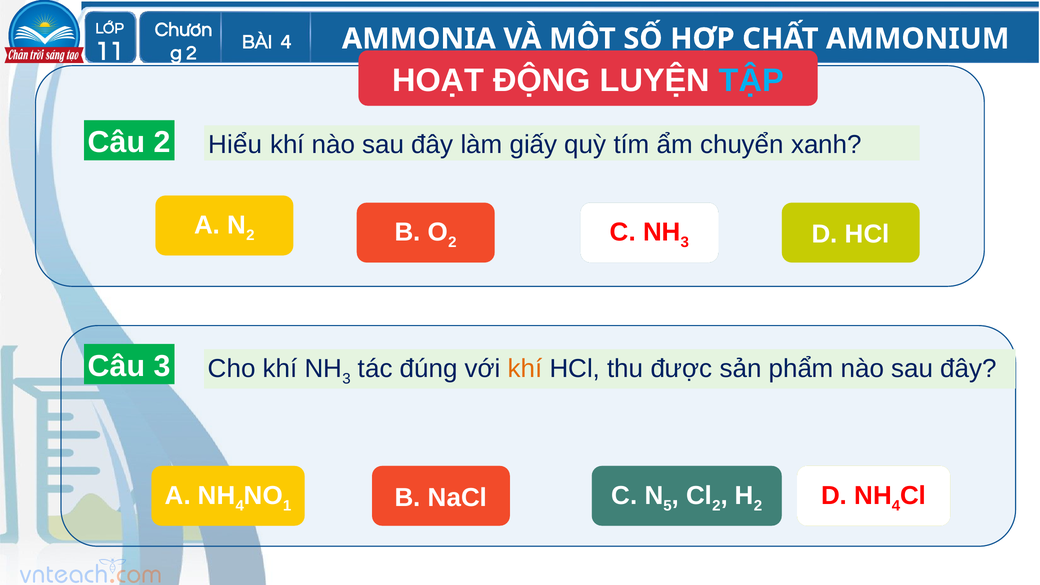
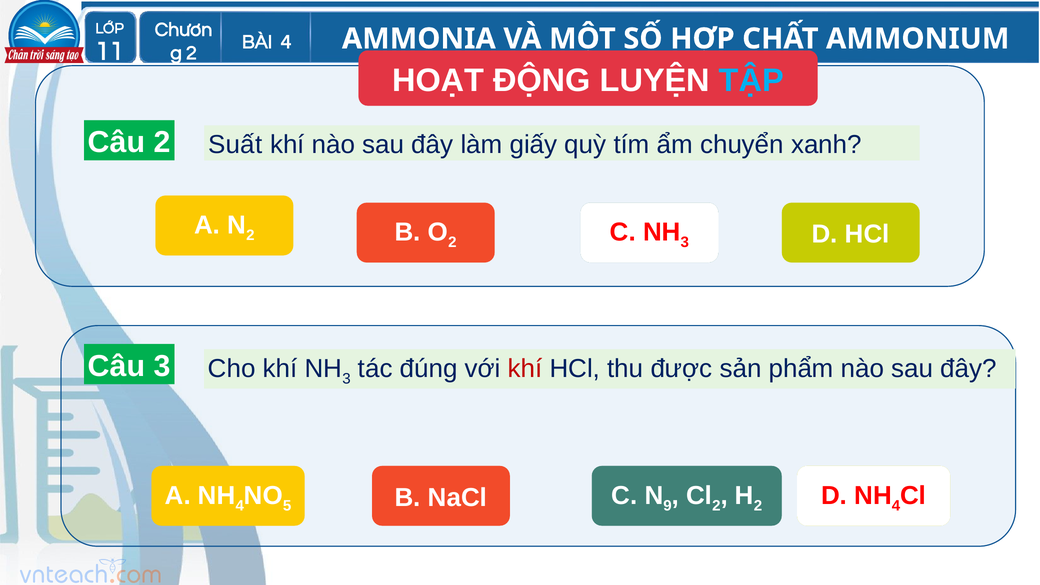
Hiểu: Hiểu -> Suất (235, 145)
khí colour: orange -> red (525, 369)
1: 1 -> 5 (287, 506)
5: 5 -> 9 (668, 506)
